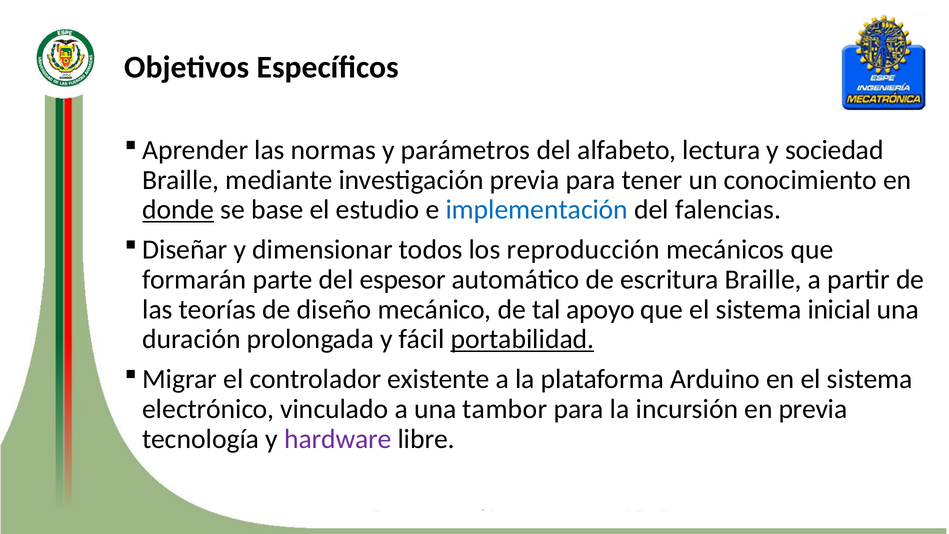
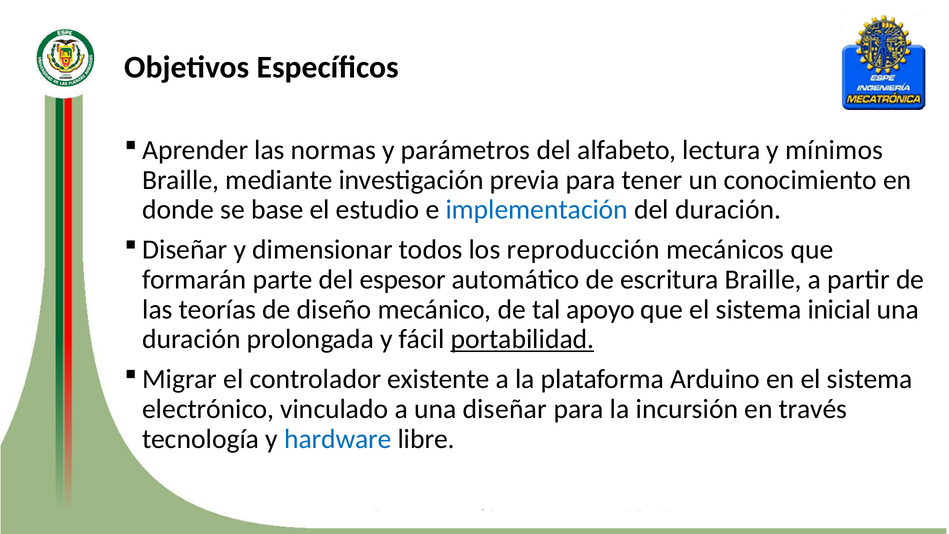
sociedad: sociedad -> mínimos (834, 150)
donde underline: present -> none (178, 210)
del falencias: falencias -> duración (728, 210)
una tambor: tambor -> diseñar (505, 409)
en previa: previa -> través (813, 409)
hardware colour: purple -> blue (338, 439)
